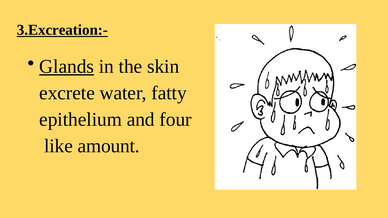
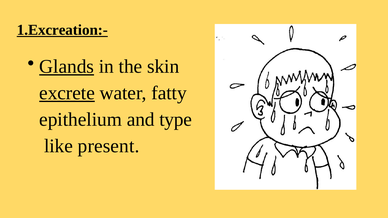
3.Excreation:-: 3.Excreation:- -> 1.Excreation:- (62, 30)
excrete underline: none -> present (67, 93)
four: four -> type (176, 120)
amount: amount -> present (109, 146)
